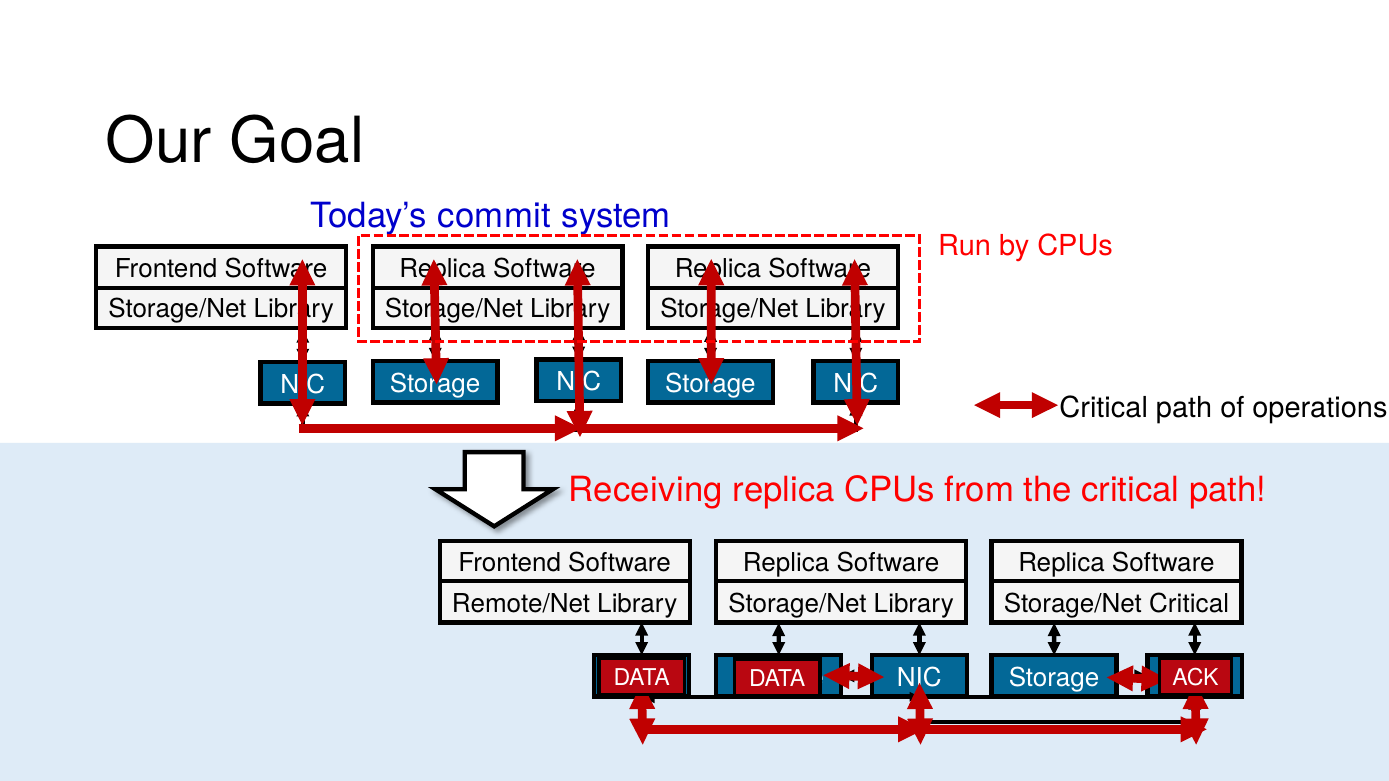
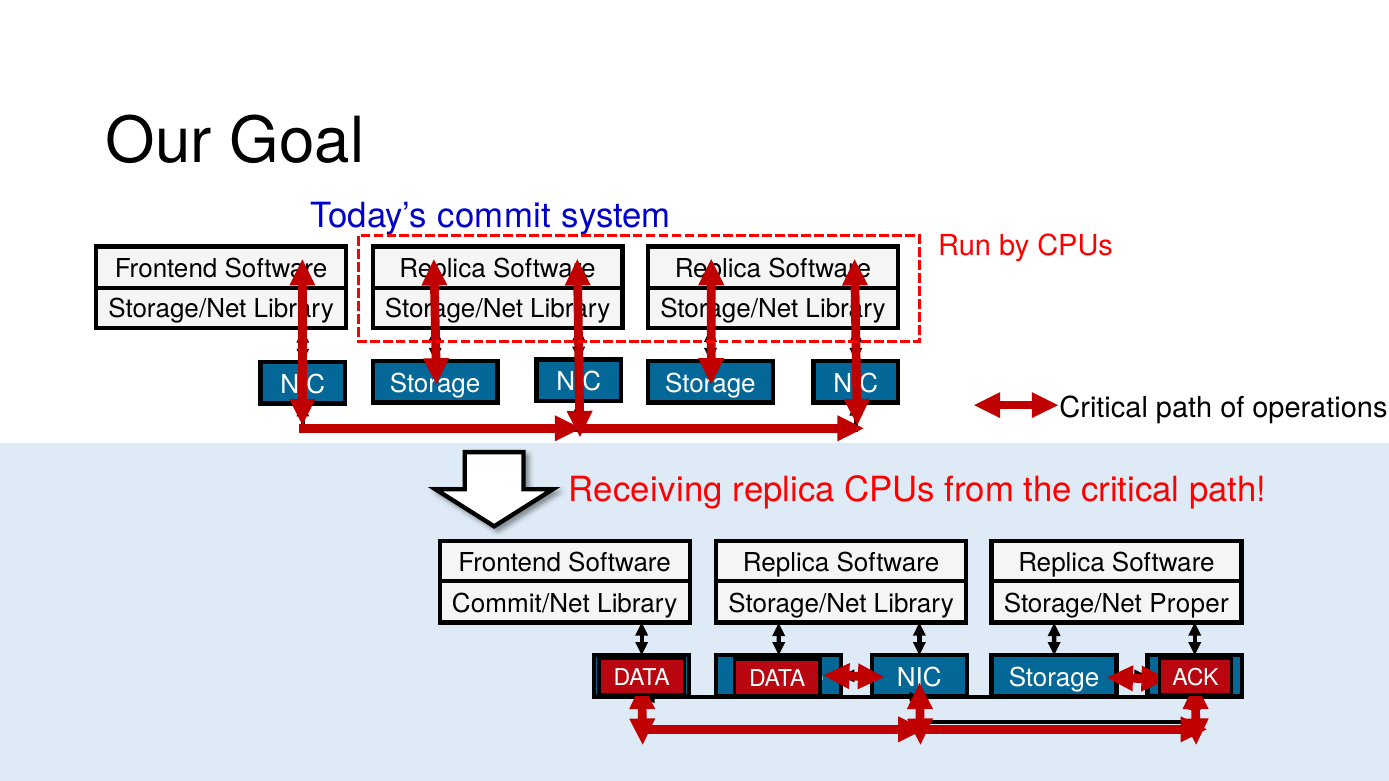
Remote/Net: Remote/Net -> Commit/Net (521, 604)
Storage/Net Critical: Critical -> Proper (1189, 604)
